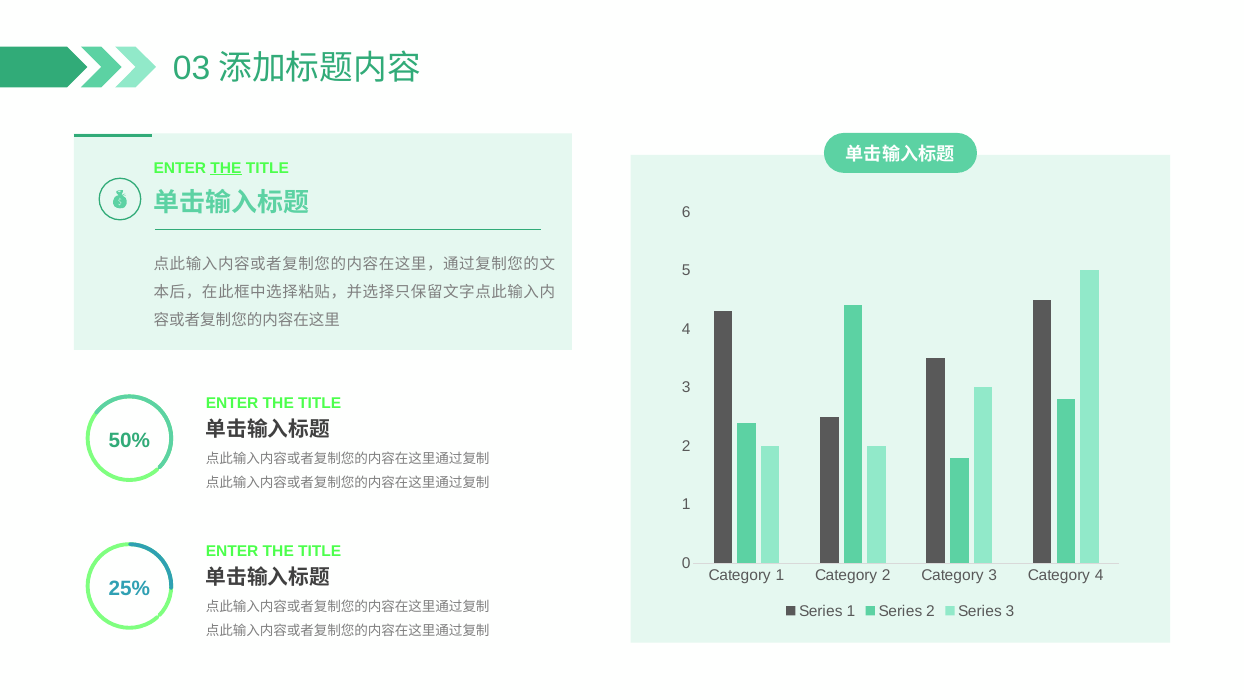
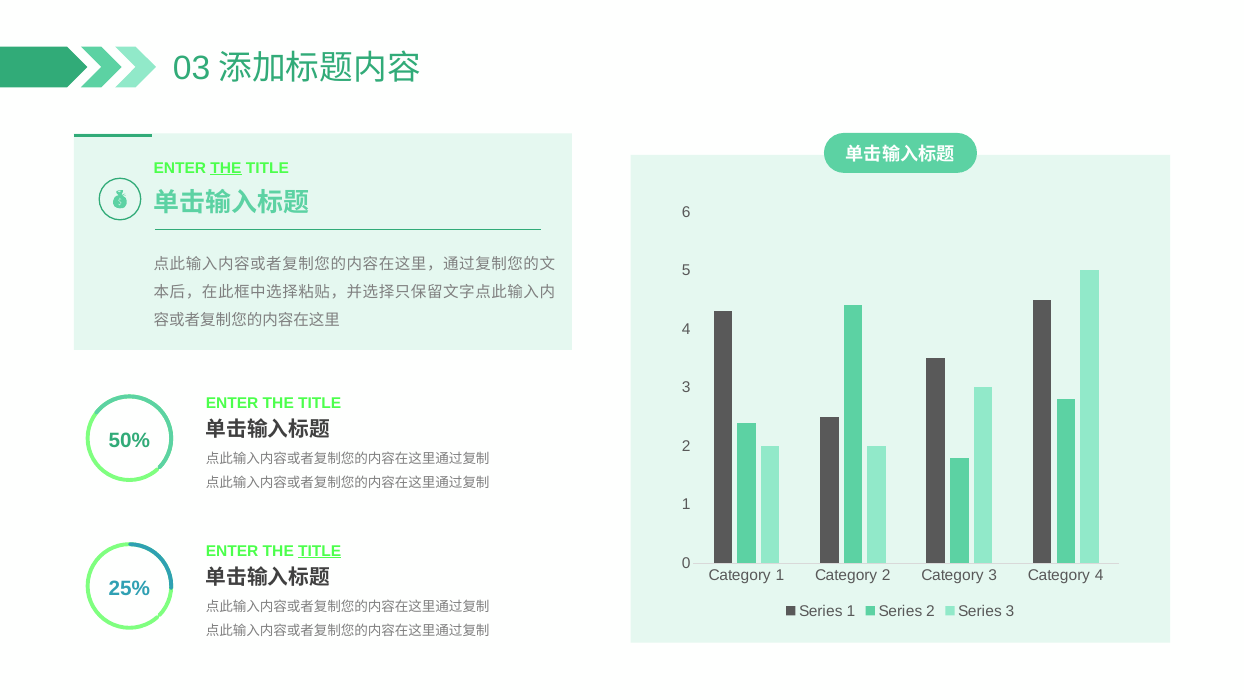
TITLE underline: none -> present (320, 551)
